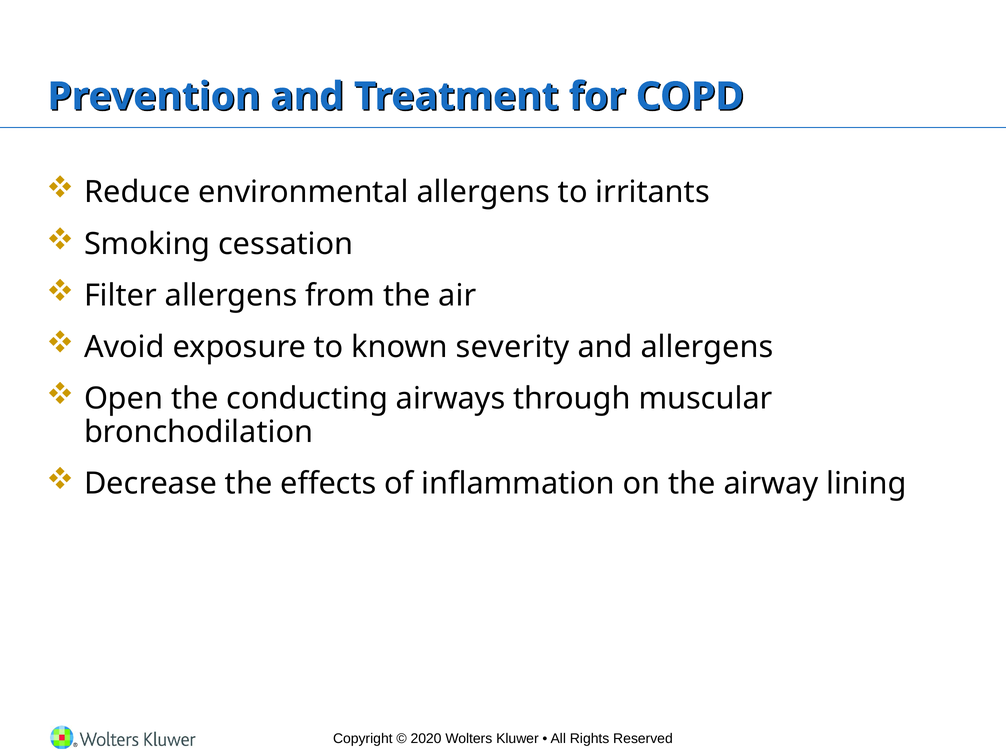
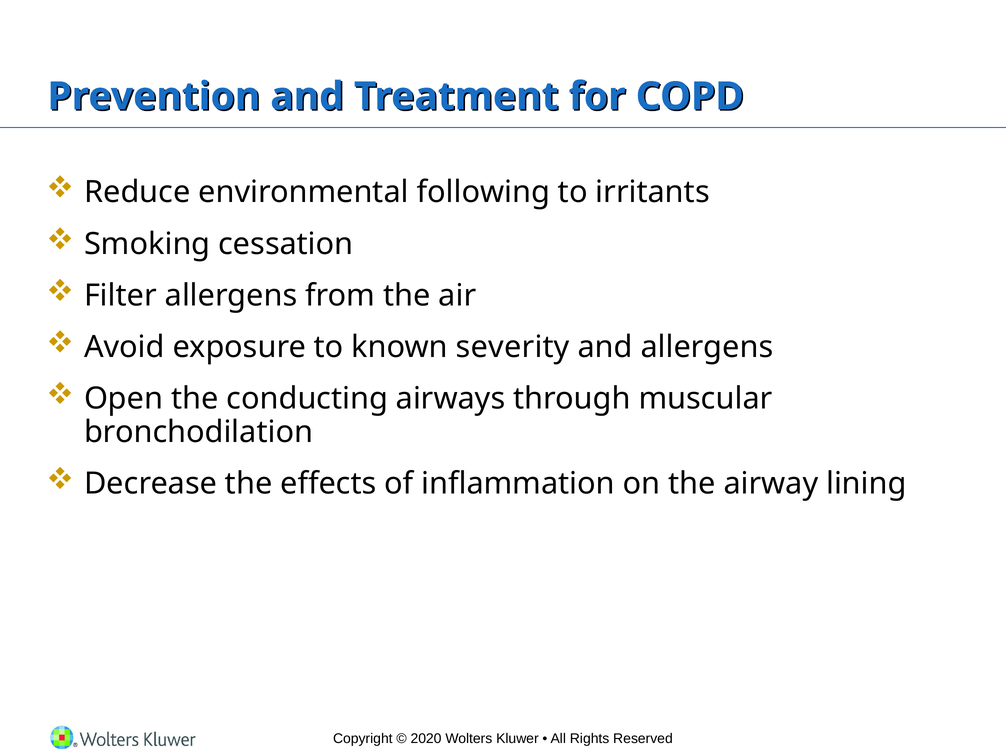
environmental allergens: allergens -> following (483, 192)
